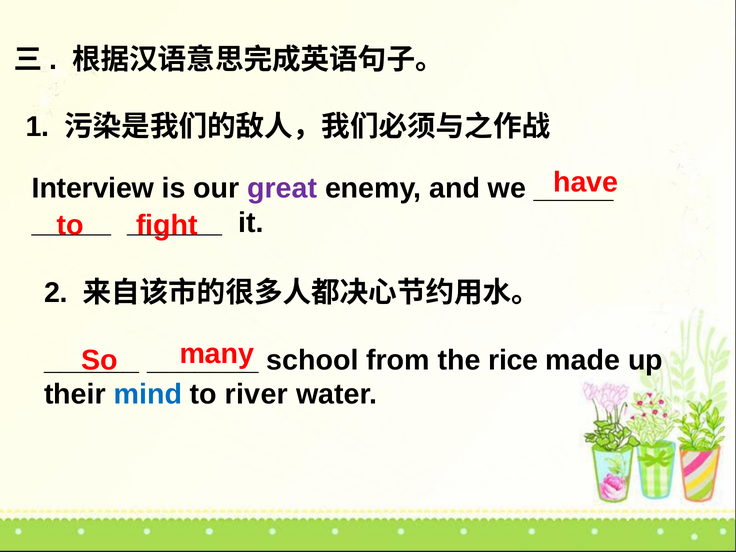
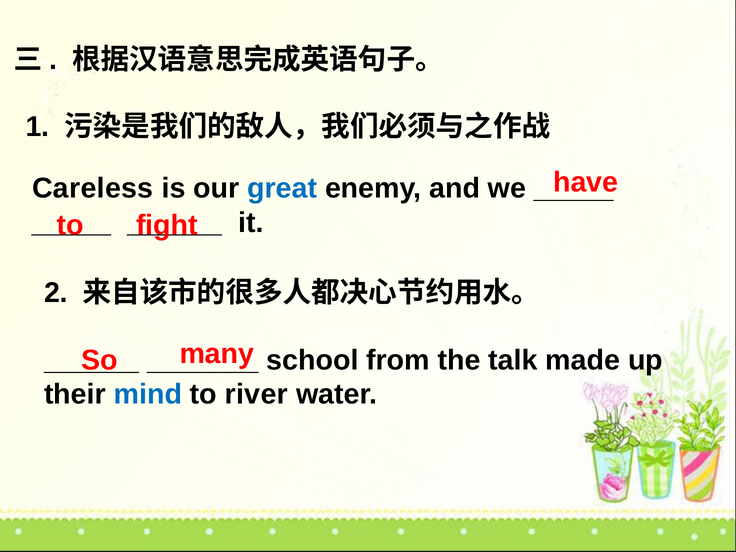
Interview: Interview -> Careless (93, 188)
great colour: purple -> blue (282, 188)
rice: rice -> talk (513, 360)
